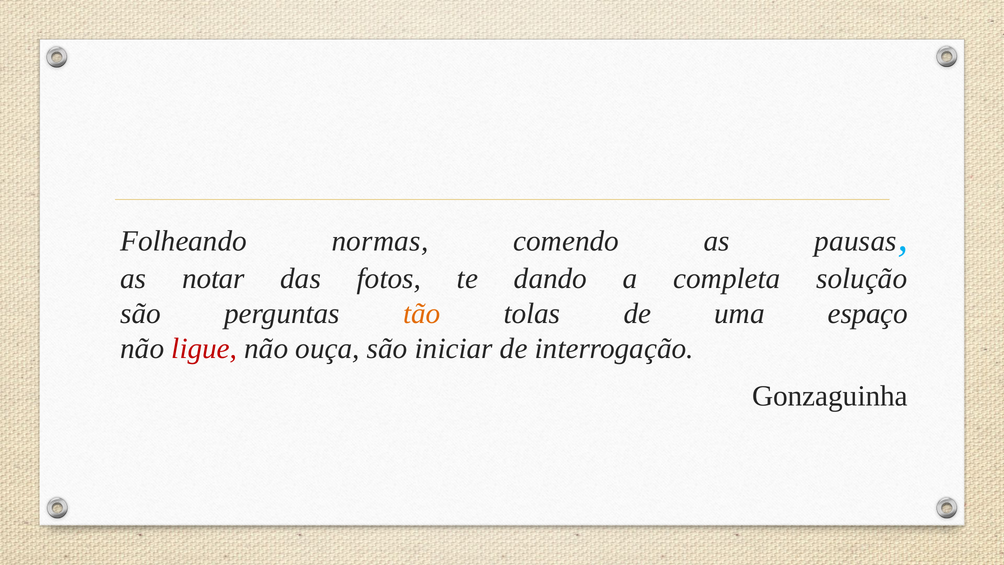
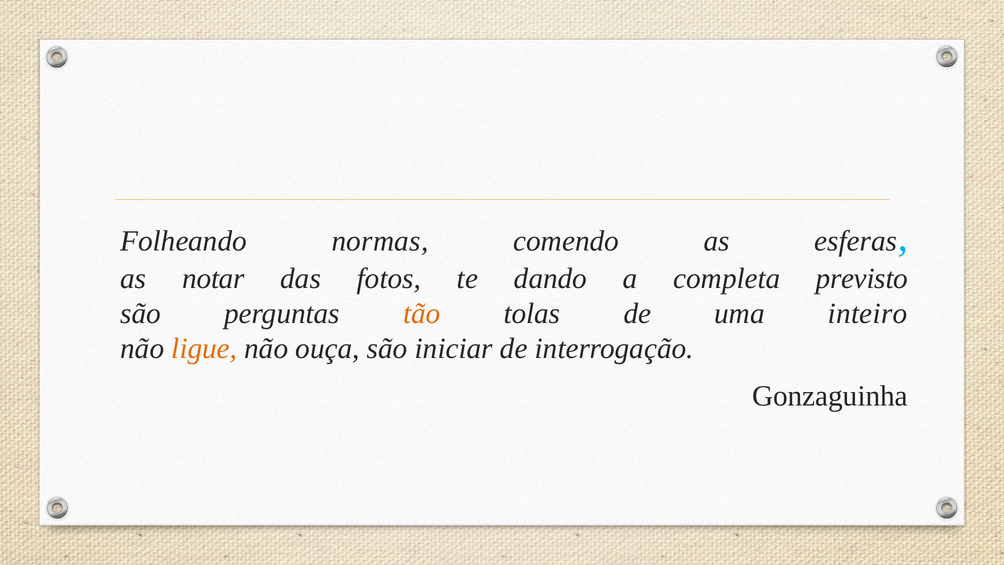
pausas: pausas -> esferas (856, 241)
solução: solução -> previsto (862, 278)
espaço: espaço -> inteiro (868, 313)
ligue colour: red -> orange (204, 349)
